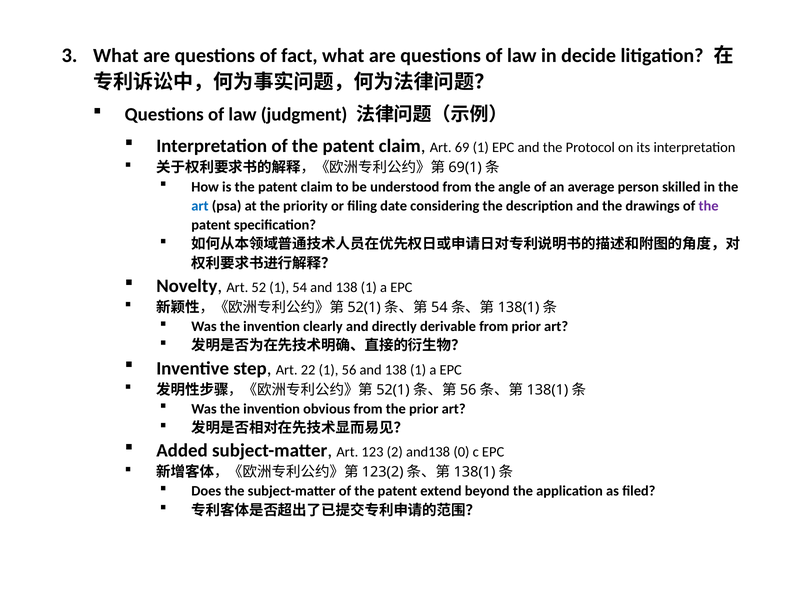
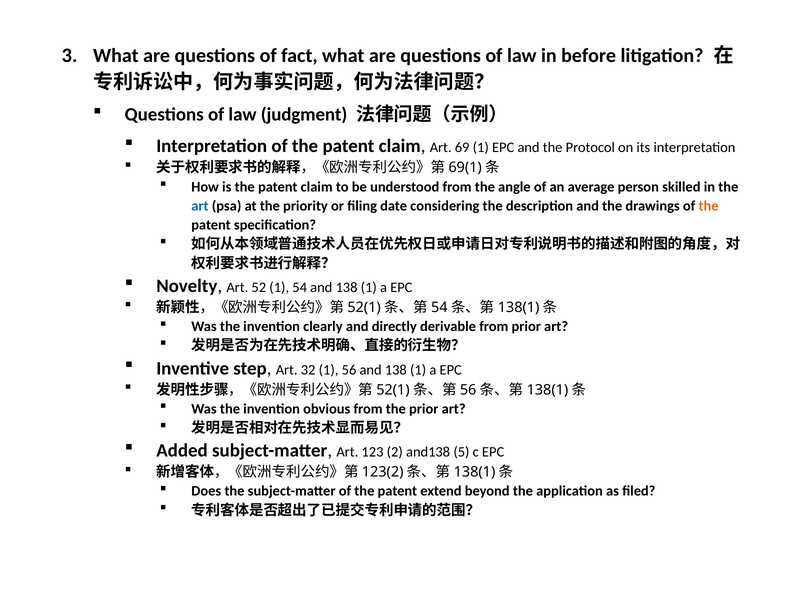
decide: decide -> before (589, 56)
the colour: purple -> orange (709, 206)
22: 22 -> 32 (308, 370)
0: 0 -> 5 (461, 452)
